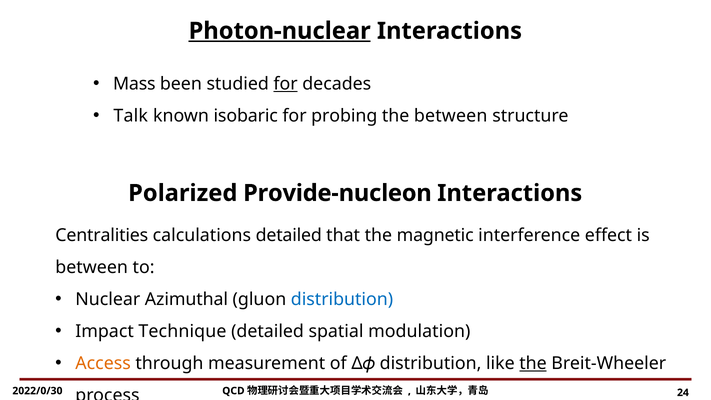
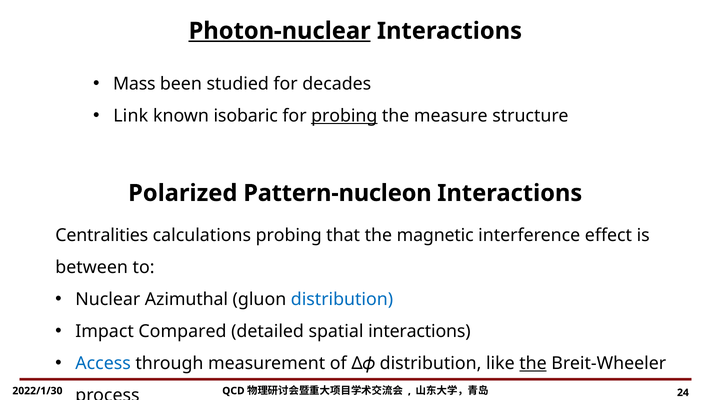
for underline: present -> none (286, 84)
Talk: Talk -> Link (131, 116)
probing underline: none -> present (344, 116)
the between: between -> measure (451, 116)
Provide-nucleon: Provide-nucleon -> Pattern-nucleon (337, 193)
calculations detailed: detailed -> probing (289, 235)
Technique: Technique -> Compared (182, 331)
spatial modulation: modulation -> interactions (419, 331)
Access colour: orange -> blue (103, 363)
2022/0/30: 2022/0/30 -> 2022/1/30 (37, 391)
